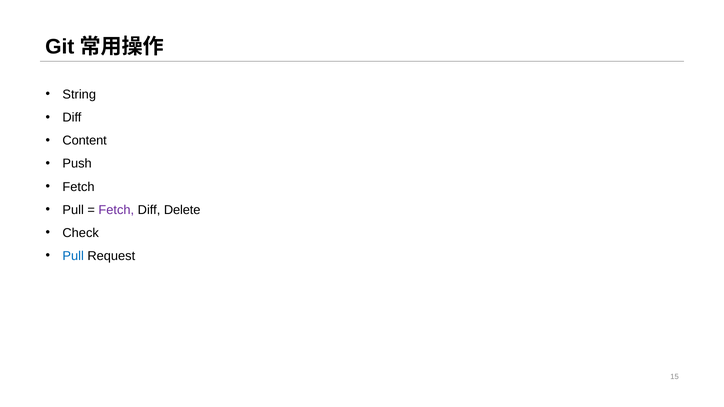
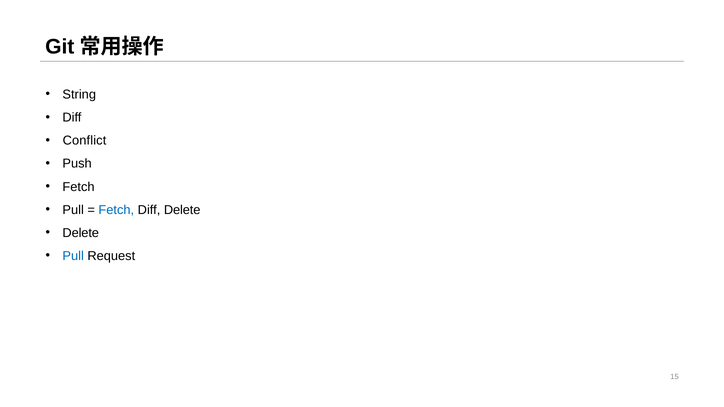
Content: Content -> Conflict (85, 141)
Fetch colour: purple -> blue (116, 210)
Check: Check -> Delete (81, 233)
